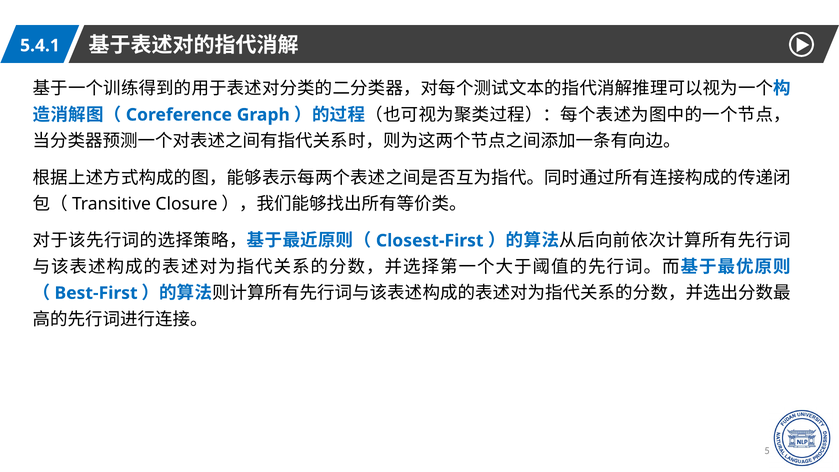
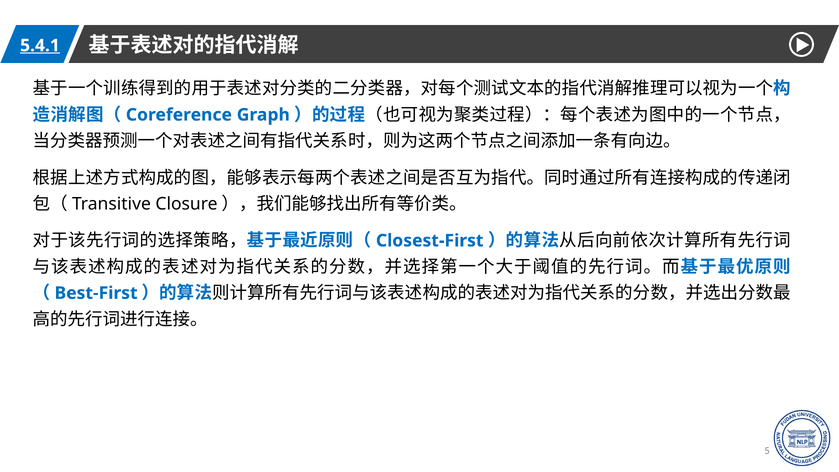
5.4.1 underline: none -> present (40, 46)
